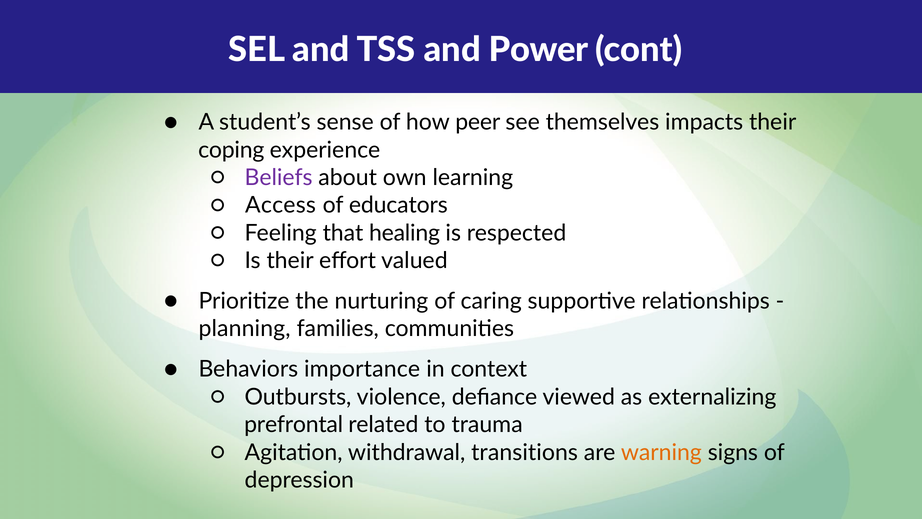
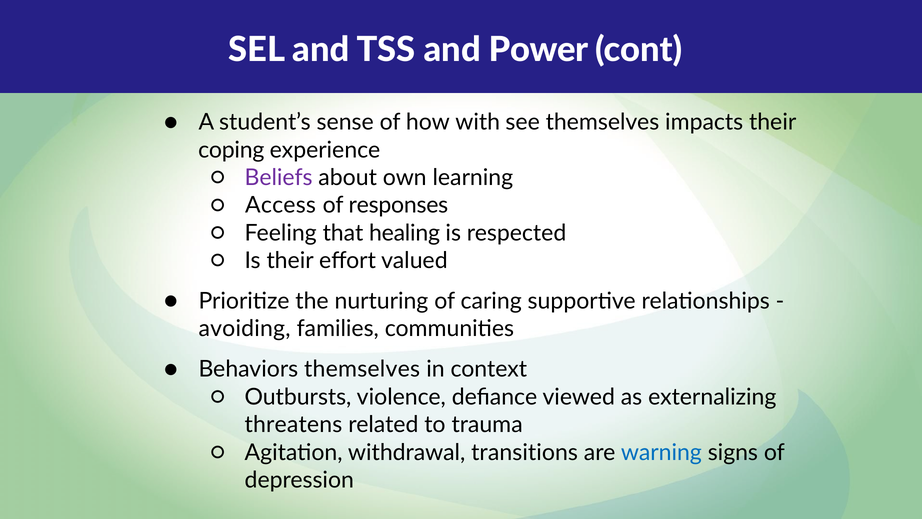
peer: peer -> with (478, 122)
educators: educators -> responses (398, 205)
planning: planning -> avoiding (245, 329)
Behaviors importance: importance -> themselves (362, 369)
prefrontal: prefrontal -> threatens (293, 424)
warning colour: orange -> blue (661, 452)
